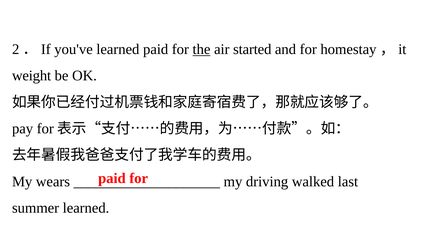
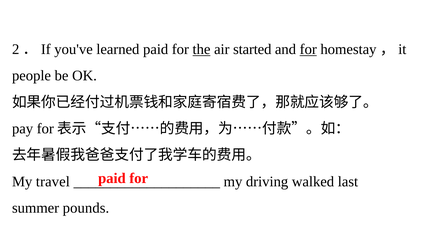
for underline: none -> present (308, 49)
weight: weight -> people (31, 76)
wears: wears -> travel (53, 181)
summer learned: learned -> pounds (86, 207)
